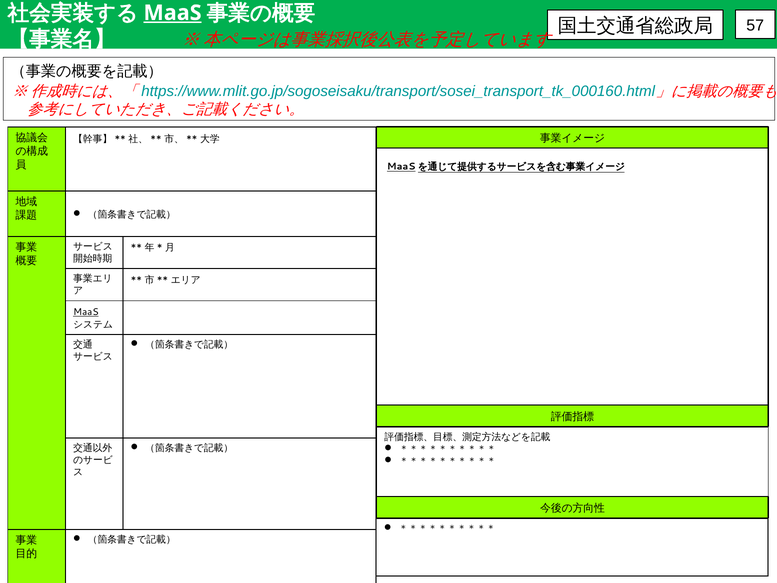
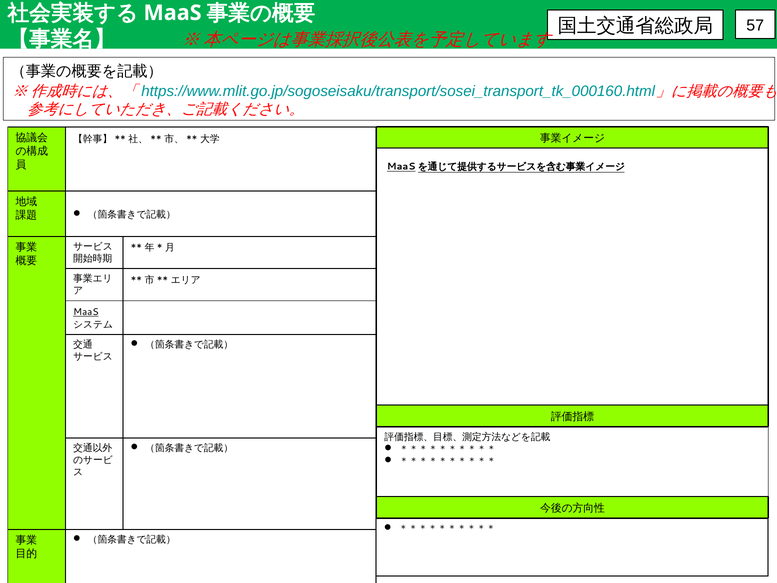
MaaS underline: present -> none (173, 13)
